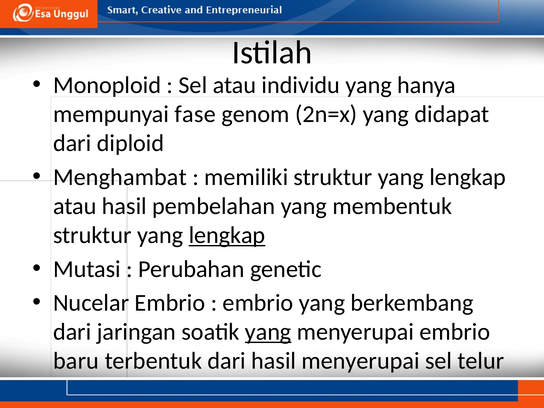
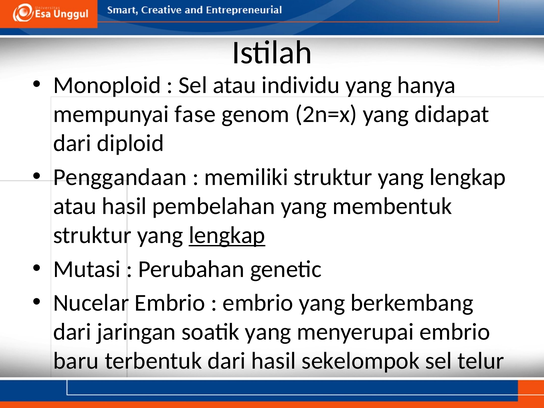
Menghambat: Menghambat -> Penggandaan (120, 177)
yang underline: present -> none (268, 332)
hasil menyerupai: menyerupai -> sekelompok (361, 361)
